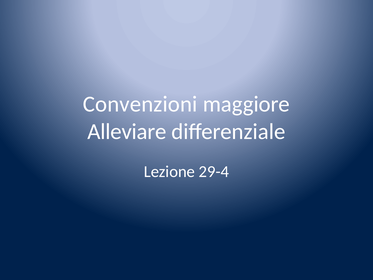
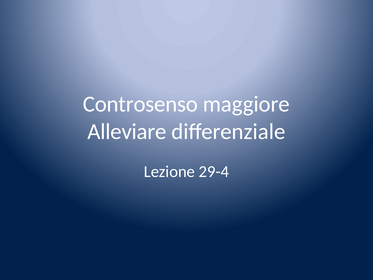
Convenzioni: Convenzioni -> Controsenso (140, 104)
